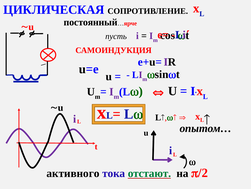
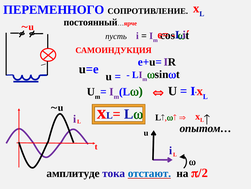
ЦИКЛИЧЕСКАЯ: ЦИКЛИЧЕСКАЯ -> ПЕРЕМЕННОГО (54, 10)
активного: активного -> амплитуде (73, 173)
отстают colour: green -> blue (149, 173)
